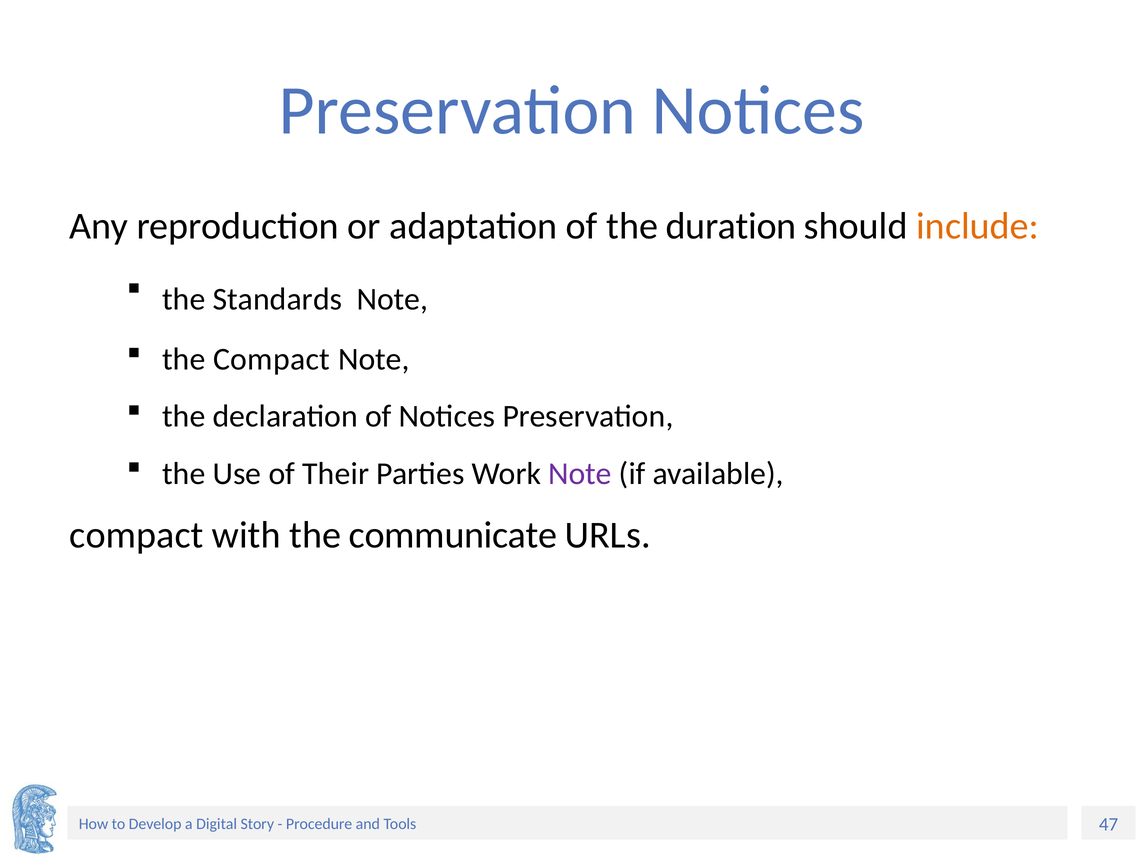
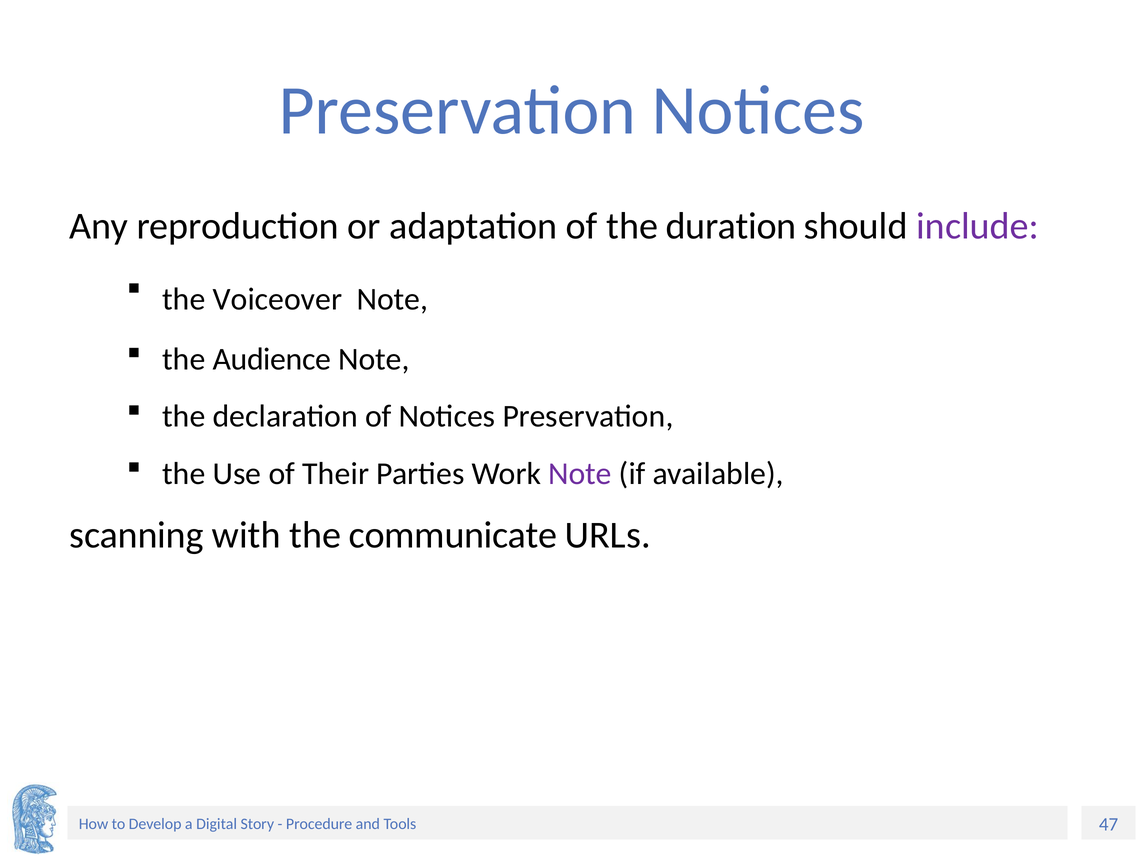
include colour: orange -> purple (978, 226)
Standards: Standards -> Voiceover (277, 299)
the Compact: Compact -> Audience (272, 359)
compact: compact -> scanning (137, 535)
